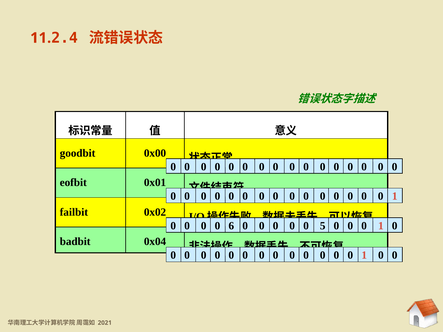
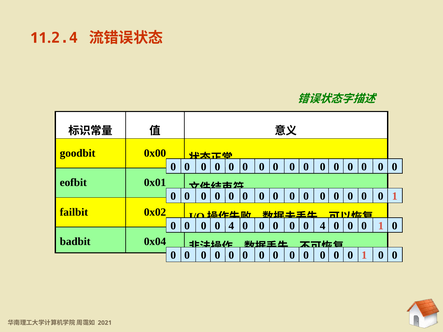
6: 6 -> 4 (231, 226)
5: 5 -> 4 (323, 226)
